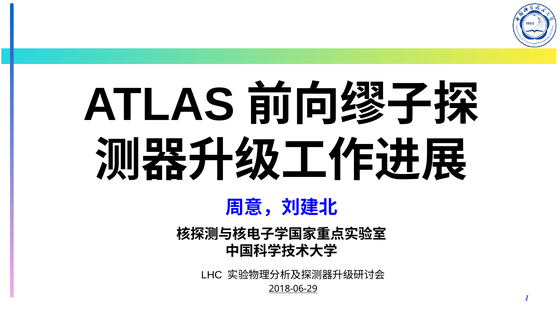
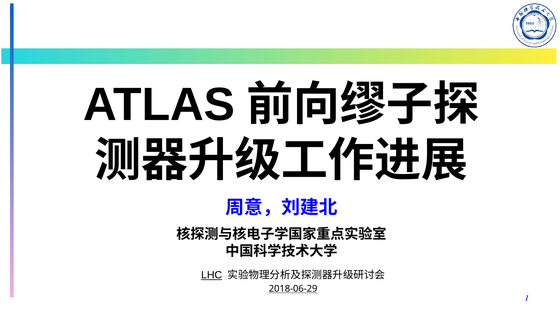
LHC underline: none -> present (212, 275)
